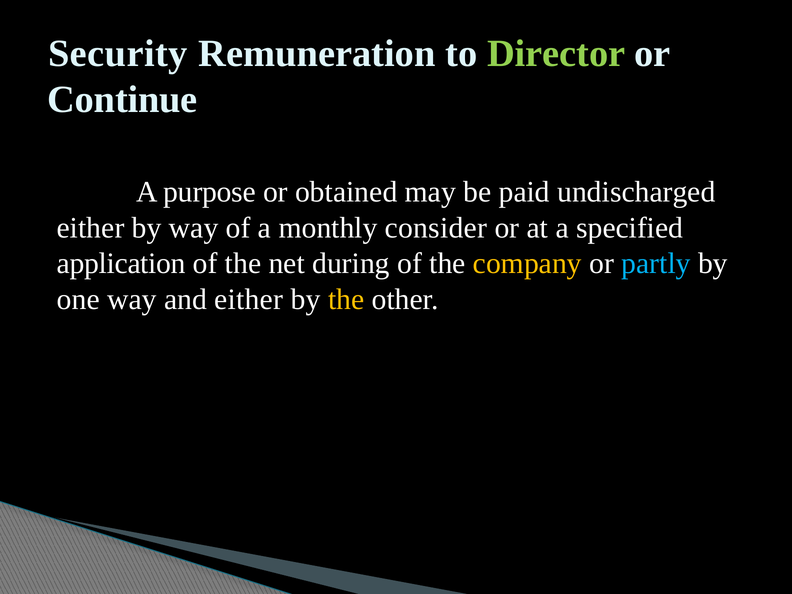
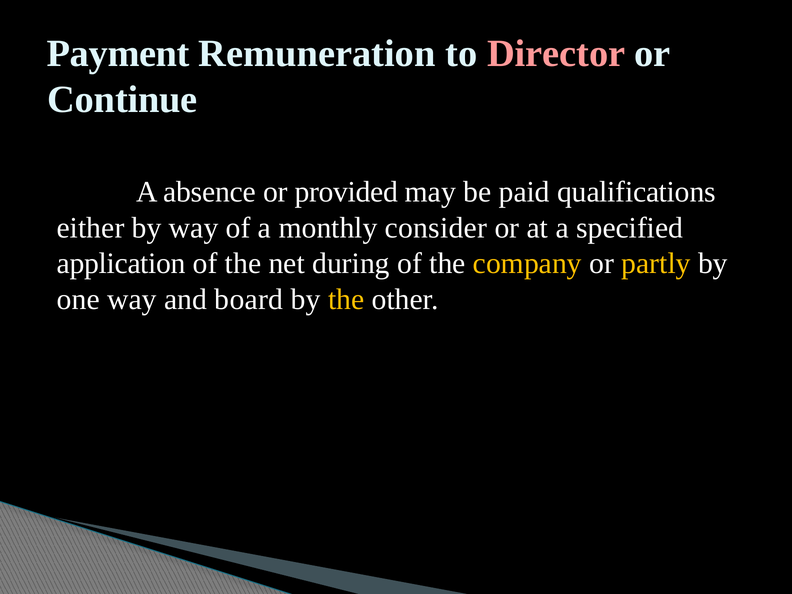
Security: Security -> Payment (118, 53)
Director colour: light green -> pink (556, 53)
purpose: purpose -> absence (210, 192)
obtained: obtained -> provided (346, 192)
undischarged: undischarged -> qualifications (636, 192)
partly colour: light blue -> yellow (656, 264)
and either: either -> board (249, 299)
